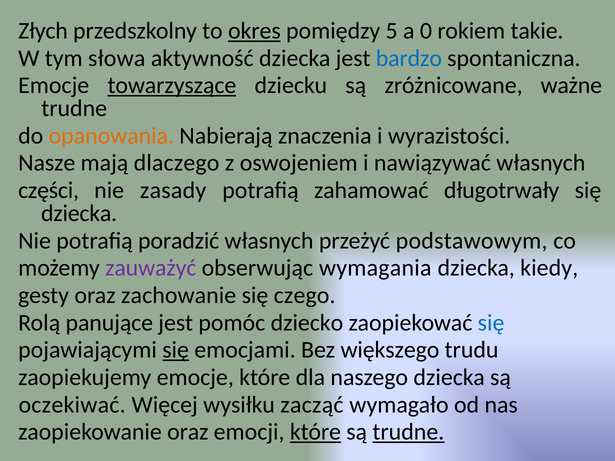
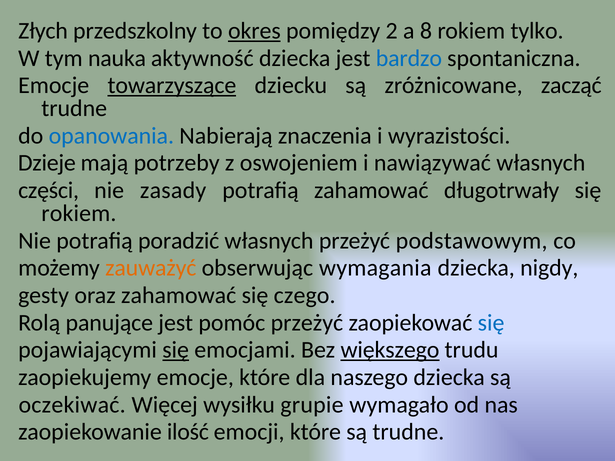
5: 5 -> 2 (392, 31)
0: 0 -> 8 (426, 31)
takie: takie -> tylko (537, 31)
słowa: słowa -> nauka (117, 58)
ważne: ważne -> zacząć (571, 86)
opanowania colour: orange -> blue (111, 136)
Nasze: Nasze -> Dzieje (47, 163)
dlaczego: dlaczego -> potrzeby (177, 163)
dziecka: dziecka -> rokiem (79, 213)
zauważyć colour: purple -> orange (151, 268)
kiedy: kiedy -> nigdy (549, 268)
oraz zachowanie: zachowanie -> zahamować (179, 295)
pomóc dziecko: dziecko -> przeżyć (307, 323)
większego underline: none -> present (390, 350)
zacząć: zacząć -> grupie (312, 405)
zaopiekowanie oraz: oraz -> ilość (188, 432)
które underline: present -> none (315, 432)
trudne underline: present -> none (408, 432)
